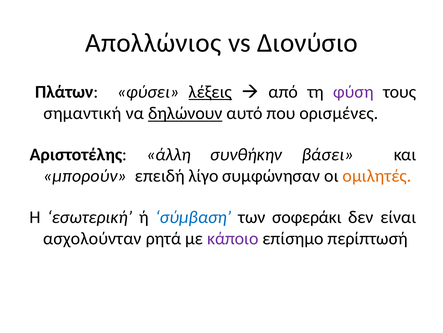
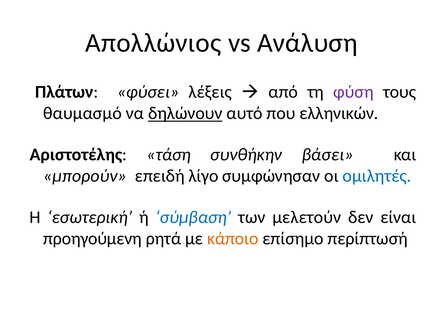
Διονύσιο: Διονύσιο -> Ανάλυση (307, 43)
λέξεις underline: present -> none (210, 92)
σημαντική: σημαντική -> θαυμασμό (83, 113)
ορισμένες: ορισμένες -> ελληνικών (339, 113)
άλλη: άλλη -> τάση (169, 154)
ομιλητές colour: orange -> blue (377, 176)
σοφεράκι: σοφεράκι -> μελετούν (307, 217)
ασχολούνταν: ασχολούνταν -> προηγούμενη (93, 238)
κάποιο colour: purple -> orange (233, 238)
